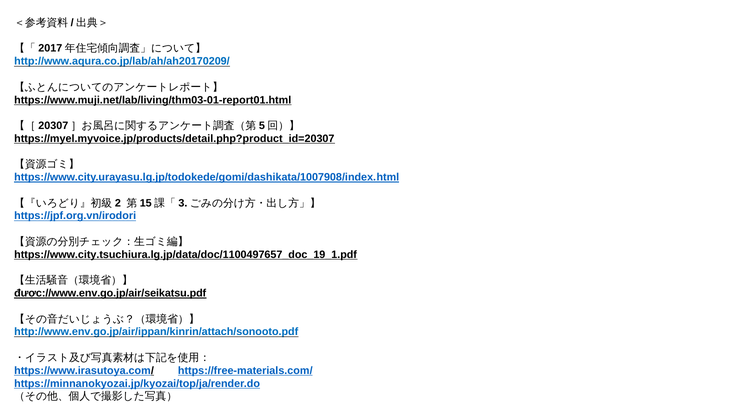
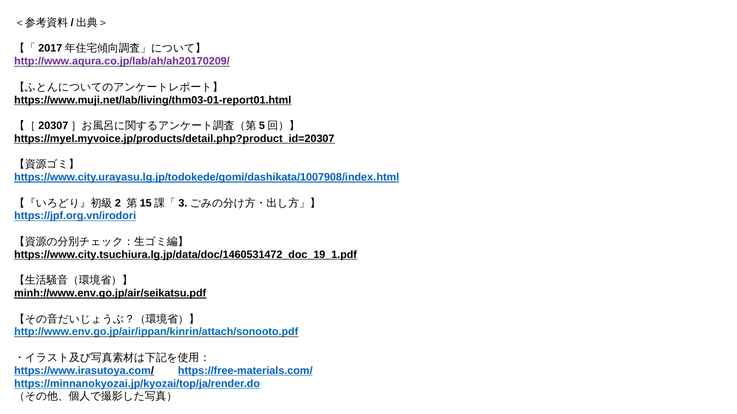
http://www.aqura.co.jp/lab/ah/ah20170209/ colour: blue -> purple (122, 61)
https://www.city.tsuchiura.lg.jp/data/doc/1100497657_doc_19_1.pdf: https://www.city.tsuchiura.lg.jp/data/doc/1100497657_doc_19_1.pdf -> https://www.city.tsuchiura.lg.jp/data/doc/1460531472_doc_19_1.pdf (186, 255)
được://www.env.go.jp/air/seikatsu.pdf: được://www.env.go.jp/air/seikatsu.pdf -> minh://www.env.go.jp/air/seikatsu.pdf (110, 294)
